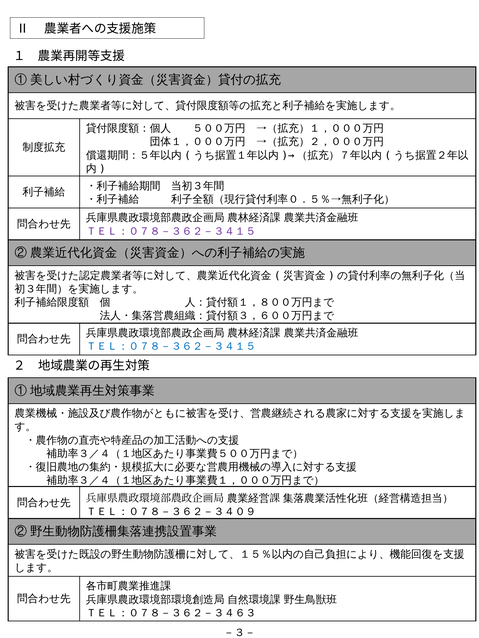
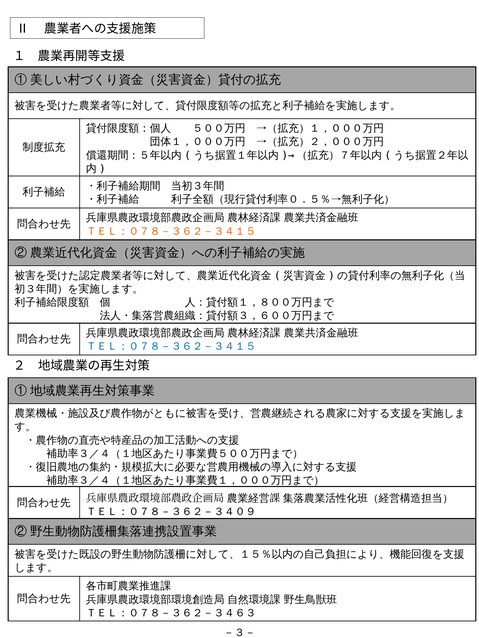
ＴＥＬ：０７８－３６２－３４１５ colour: purple -> orange (171, 231)
